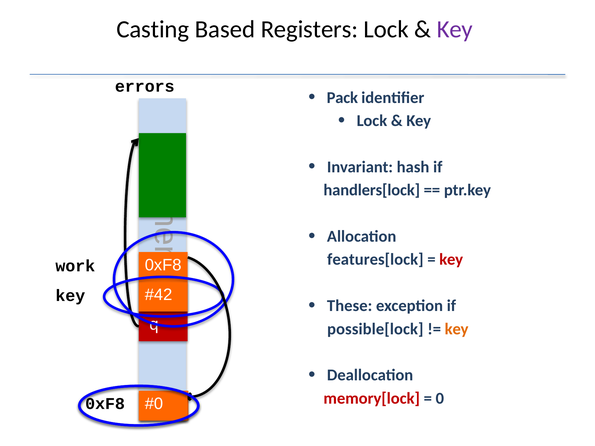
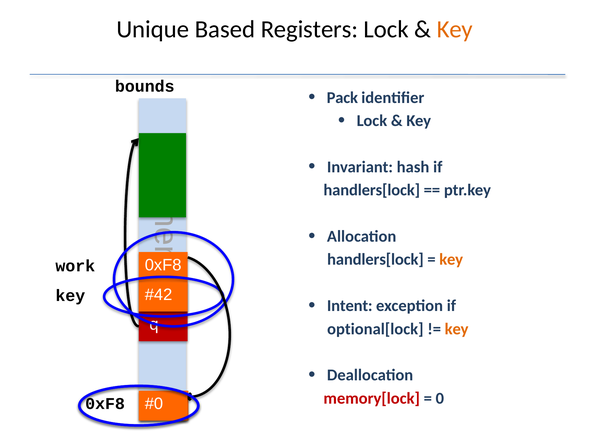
Casting: Casting -> Unique (153, 29)
Key colour: purple -> orange (455, 29)
errors: errors -> bounds (145, 86)
features[lock: features[lock -> handlers[lock (375, 260)
key colour: red -> orange (451, 260)
These: These -> Intent (350, 306)
possible[lock: possible[lock -> optional[lock (375, 329)
